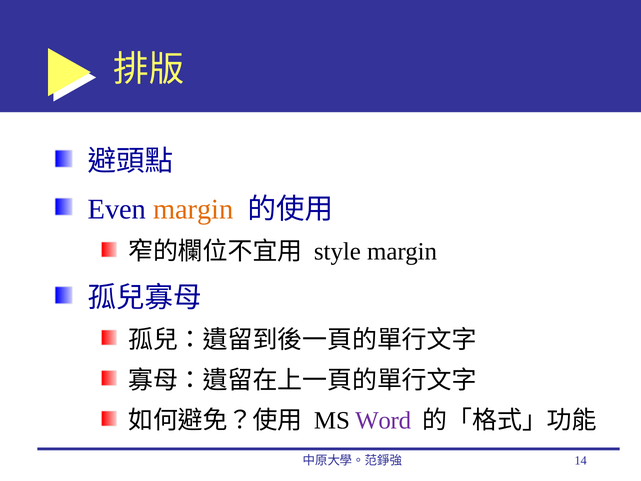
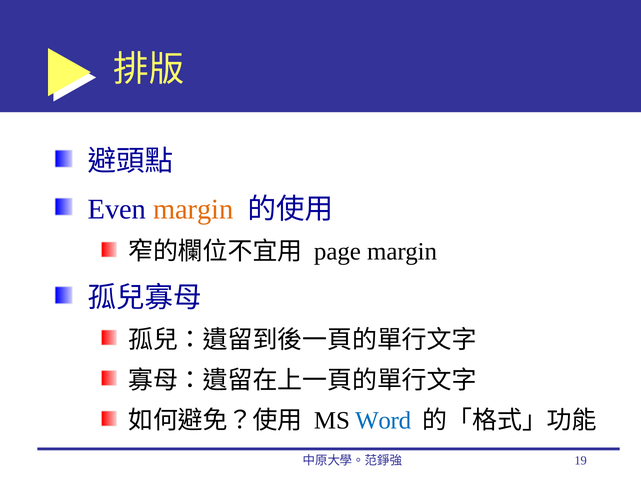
style: style -> page (337, 251)
Word colour: purple -> blue (383, 420)
14: 14 -> 19 (581, 460)
